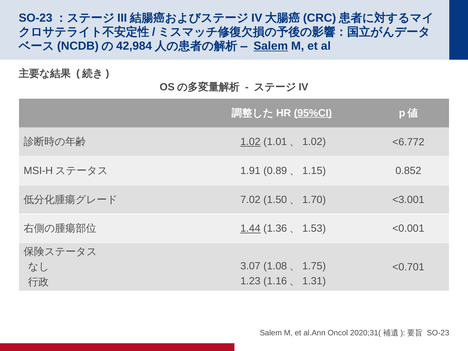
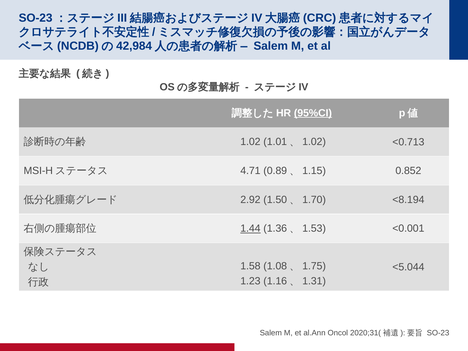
Salem underline: present -> none (271, 46)
1.02 underline: present -> none (250, 142)
<6.772: <6.772 -> <0.713 (408, 142)
1.91: 1.91 -> 4.71 (250, 171)
7.02: 7.02 -> 2.92 (250, 200)
<3.001: <3.001 -> <8.194 (408, 200)
3.07: 3.07 -> 1.58 (250, 266)
<0.701: <0.701 -> <5.044 (408, 267)
